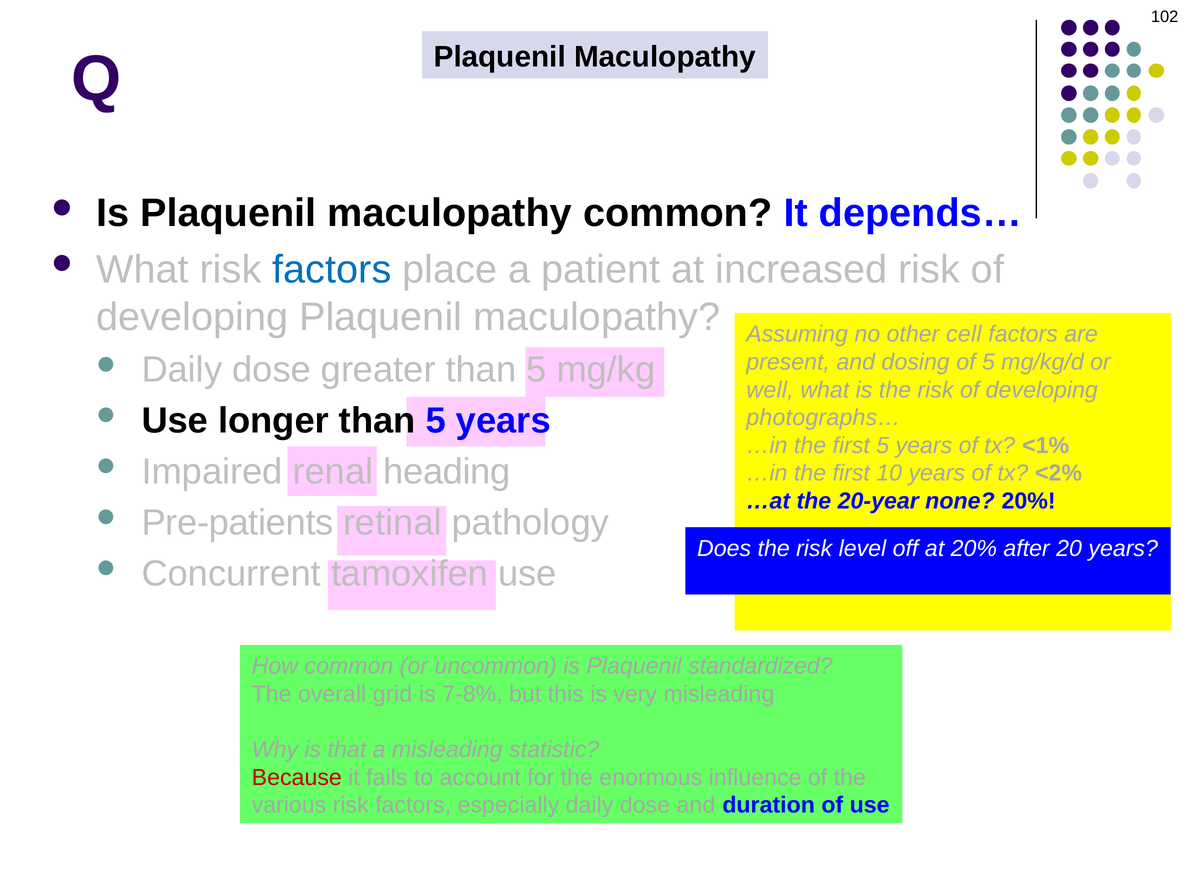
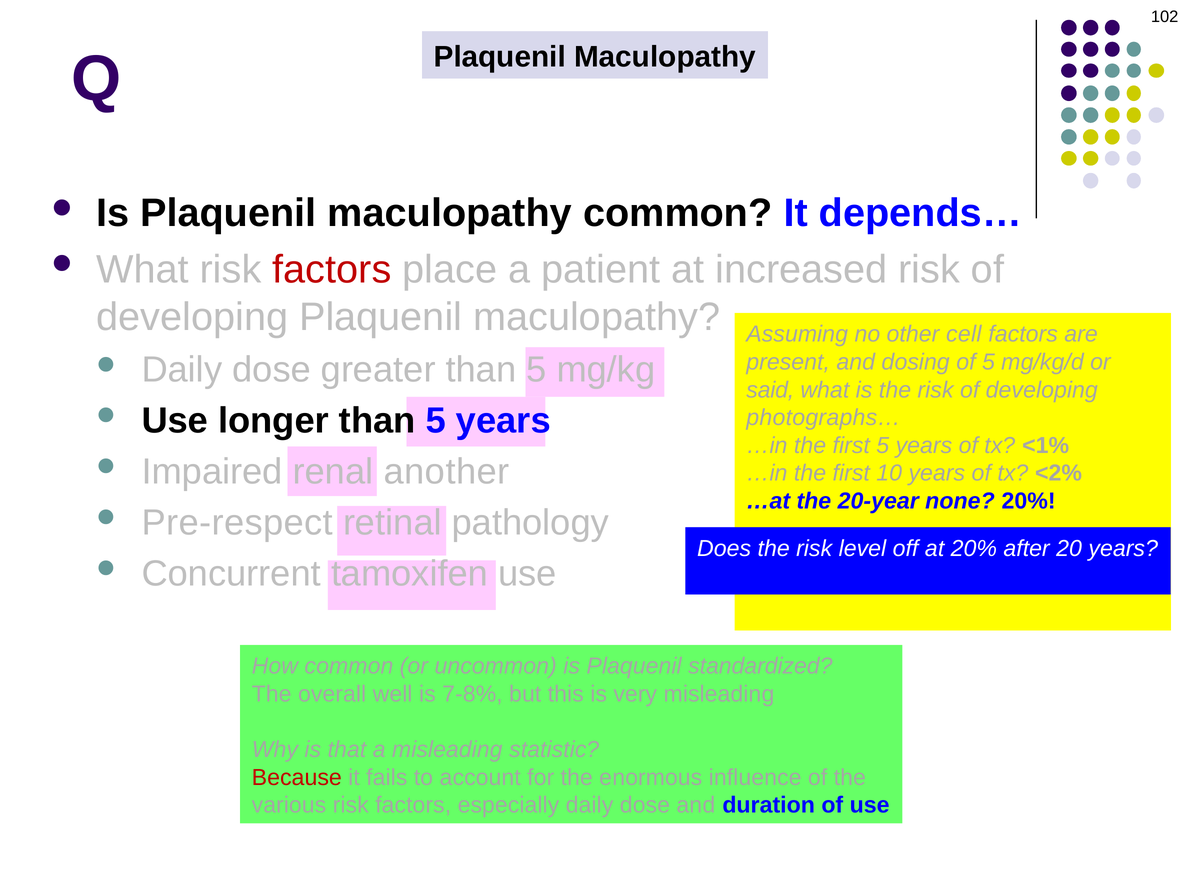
factors colour: blue -> red (332, 270)
well: well -> said (770, 390)
heading: heading -> another (447, 472)
Pre-patients: Pre-patients -> Pre-respect (237, 522)
grid: grid -> well (393, 694)
